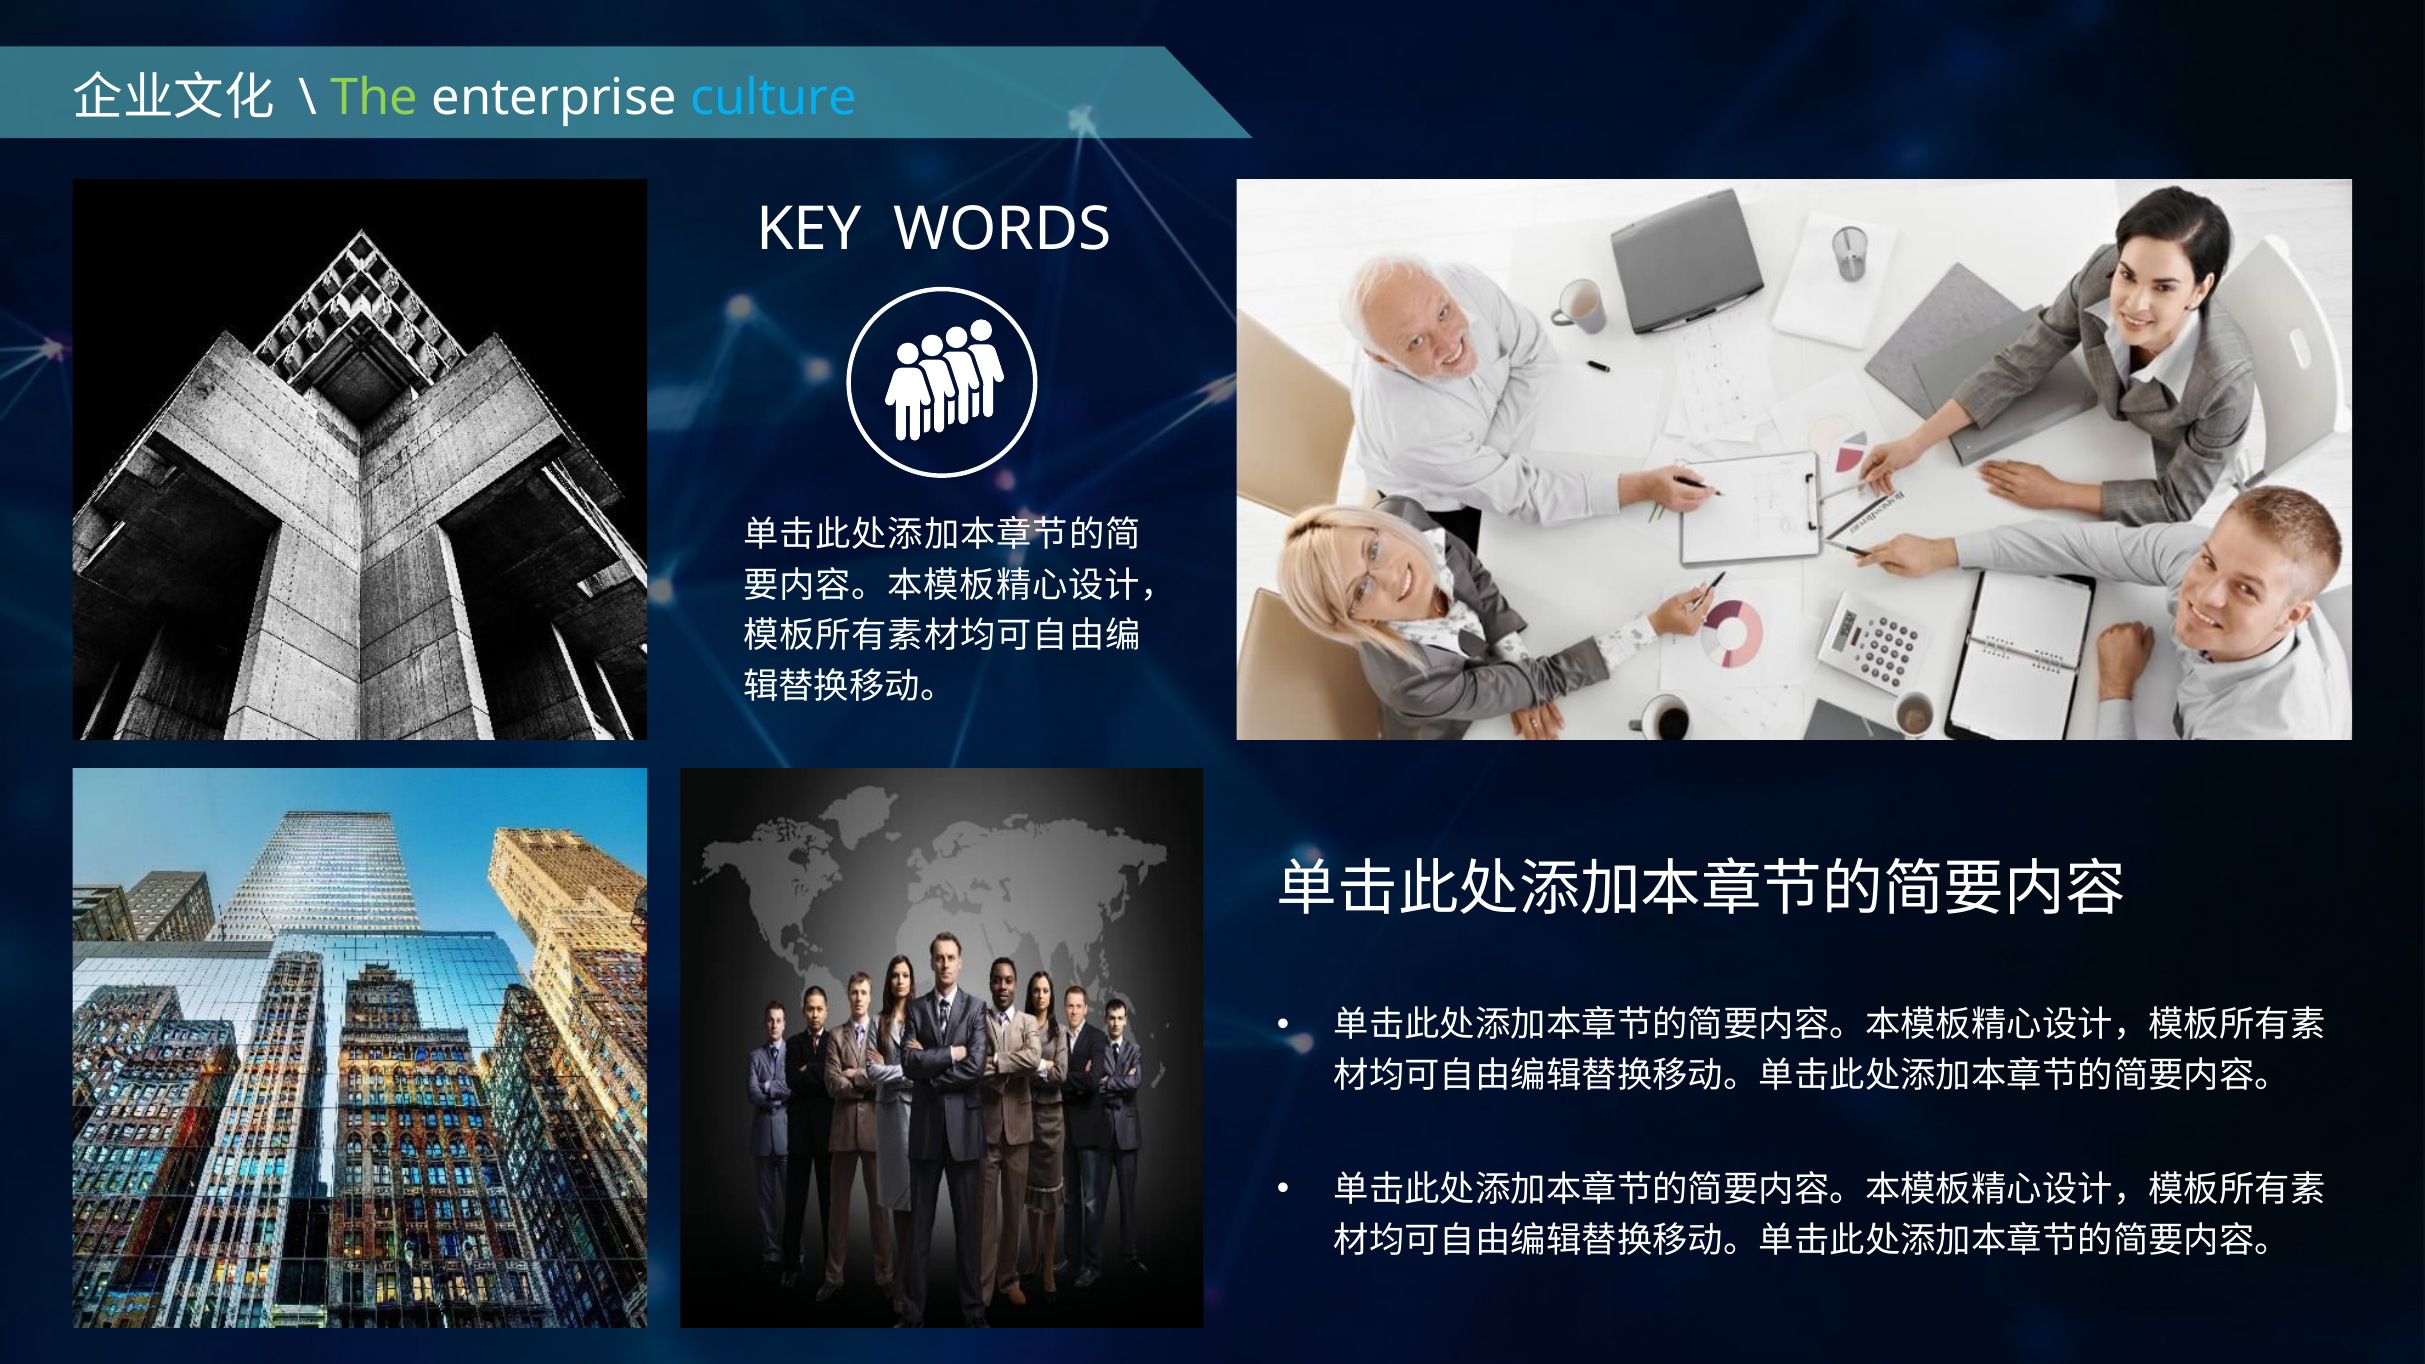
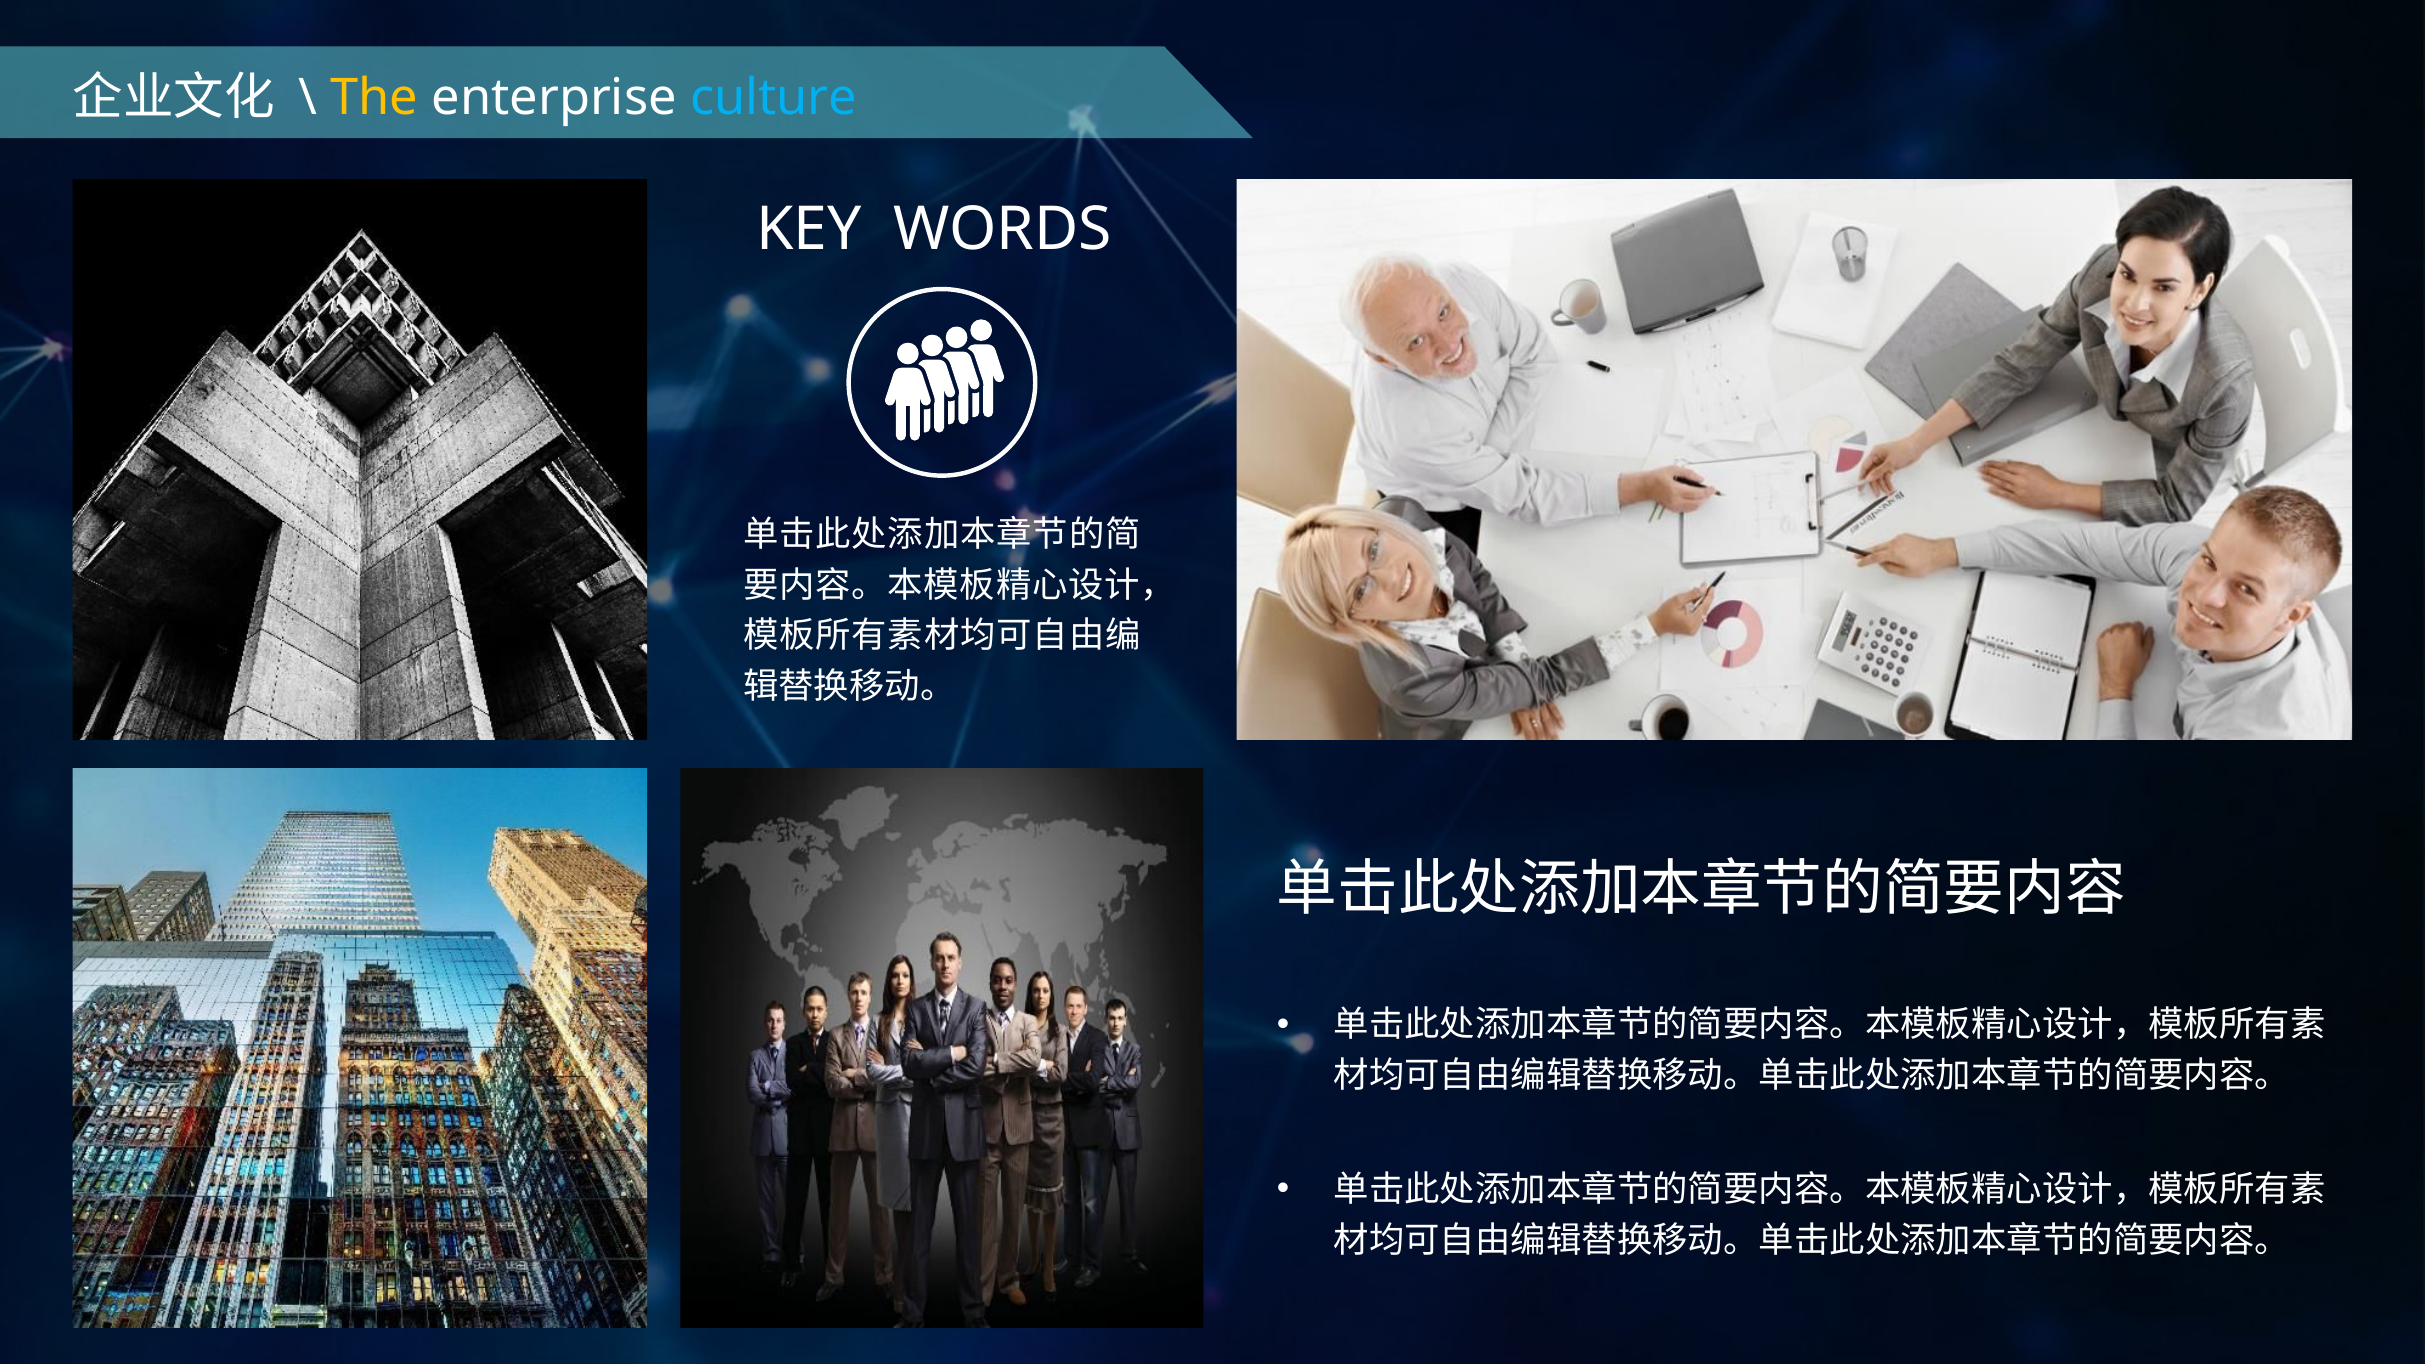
The colour: light green -> yellow (374, 97)
